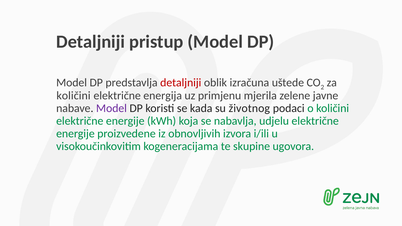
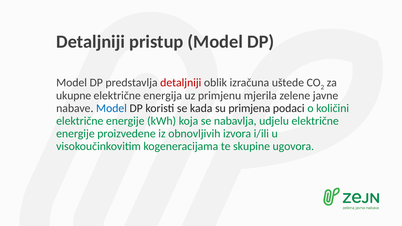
količini: količini -> ukupne (74, 96)
Model colour: purple -> blue (111, 108)
životnog: životnog -> primjena (249, 108)
